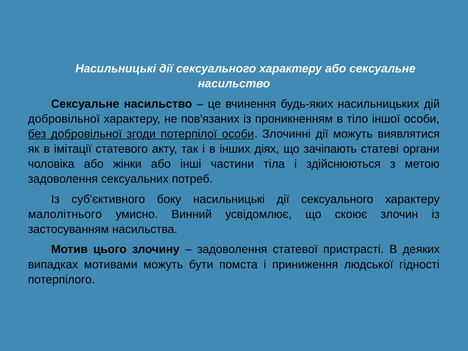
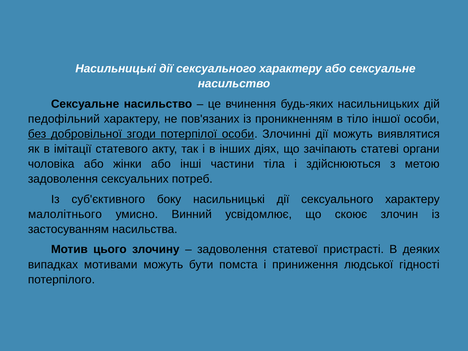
добровільної: добровільної -> педофільний (64, 119)
